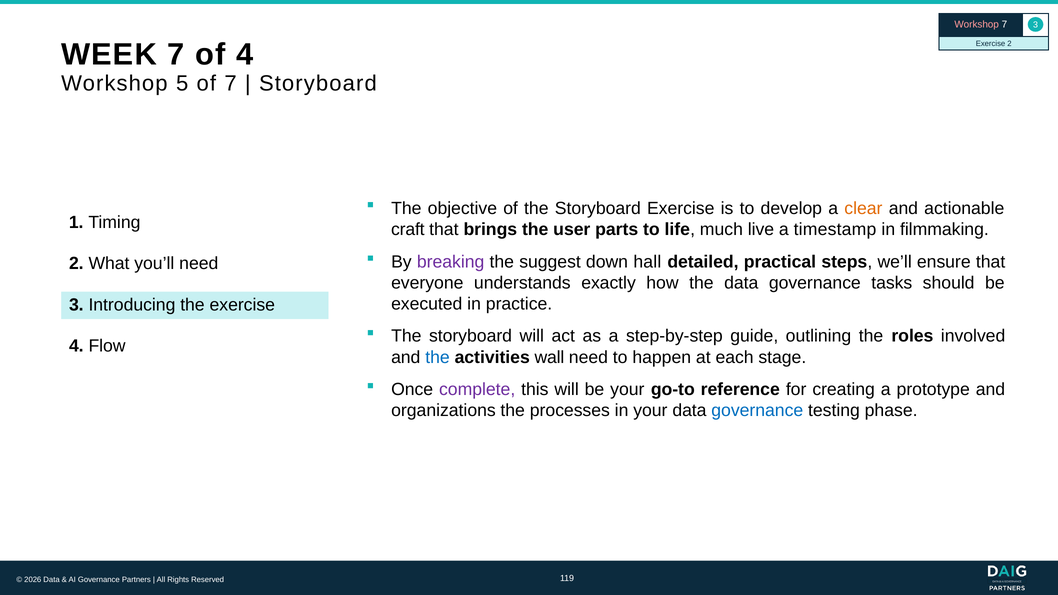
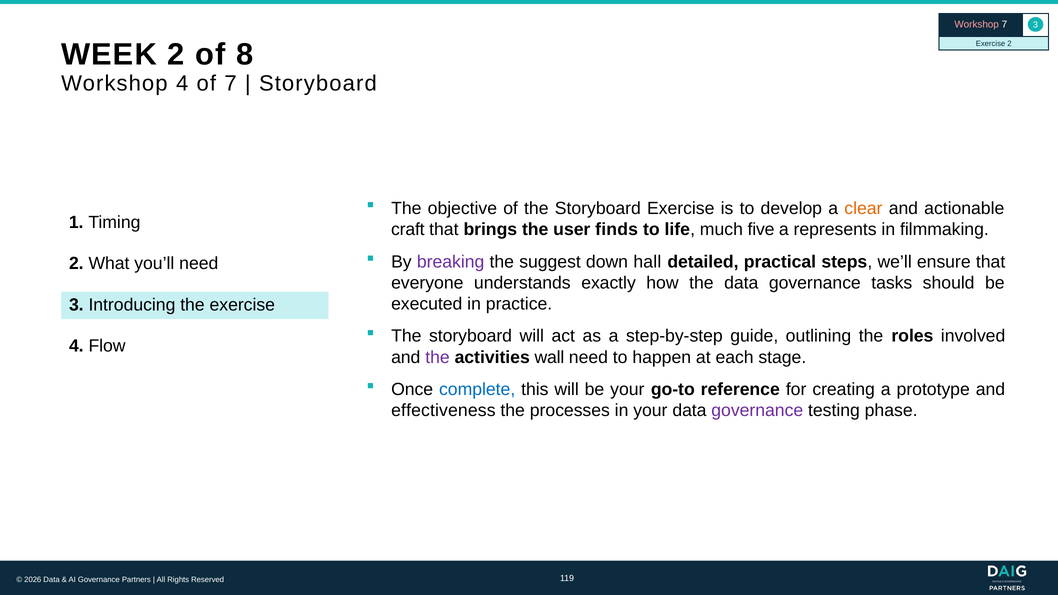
WEEK 7: 7 -> 2 (176, 55)
of 4: 4 -> 8 (245, 55)
Workshop 5: 5 -> 4 (182, 83)
parts: parts -> finds (617, 230)
live: live -> five (761, 230)
timestamp: timestamp -> represents (835, 230)
the colour: blue -> purple (437, 357)
complete colour: purple -> blue (477, 389)
organizations: organizations -> effectiveness (443, 411)
governance colour: blue -> purple (757, 411)
